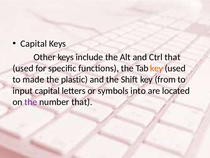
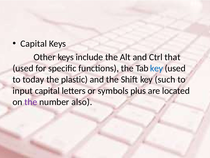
key colour: orange -> blue (157, 68)
made: made -> today (33, 79)
from: from -> such (165, 79)
into: into -> plus (138, 91)
number that: that -> also (82, 102)
